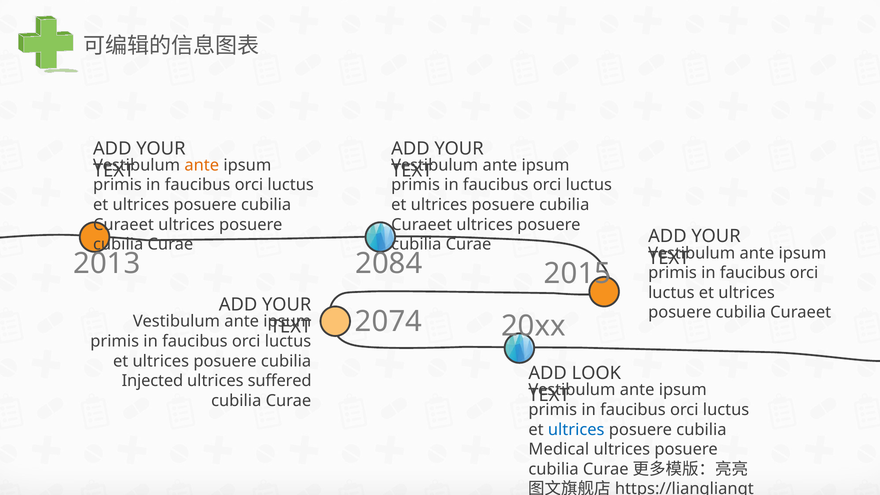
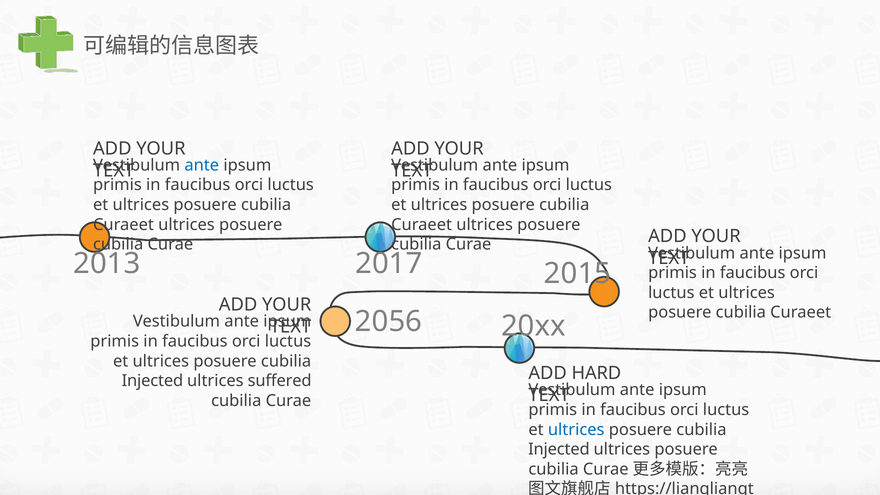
ante colour: orange -> blue (202, 165)
2084: 2084 -> 2017 (389, 264)
2074: 2074 -> 2056 (389, 322)
LOOK: LOOK -> HARD (596, 373)
Medical: Medical -> Injected (559, 449)
